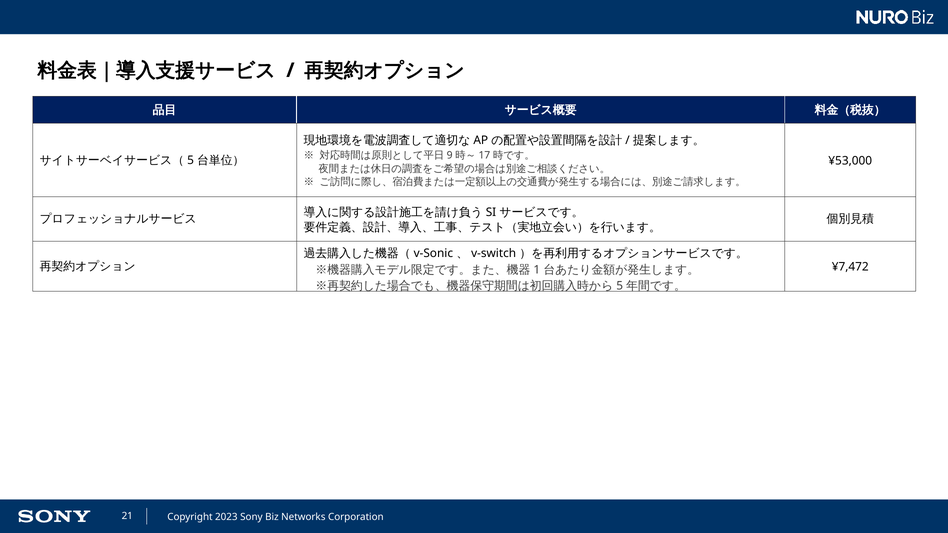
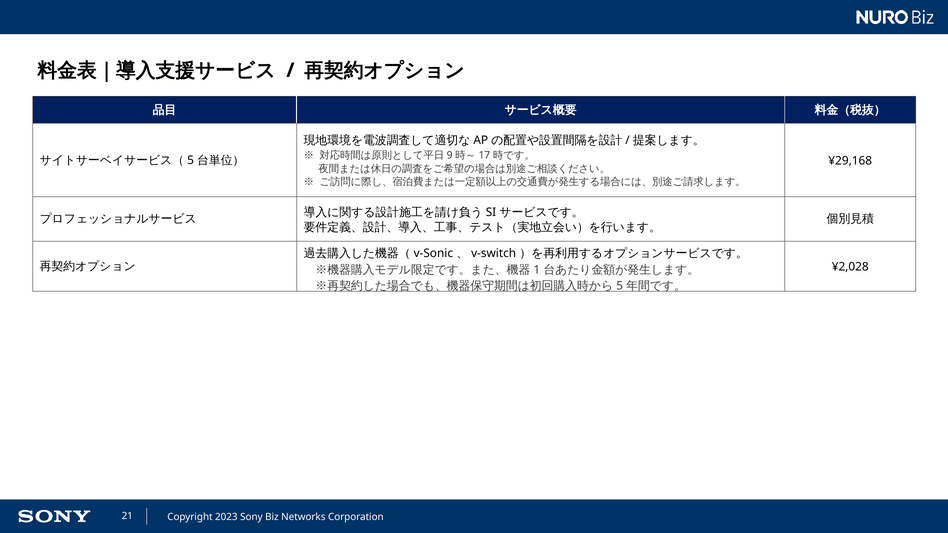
¥53,000: ¥53,000 -> ¥29,168 (850, 161)
¥7,472: ¥7,472 -> ¥2,028 (850, 267)
